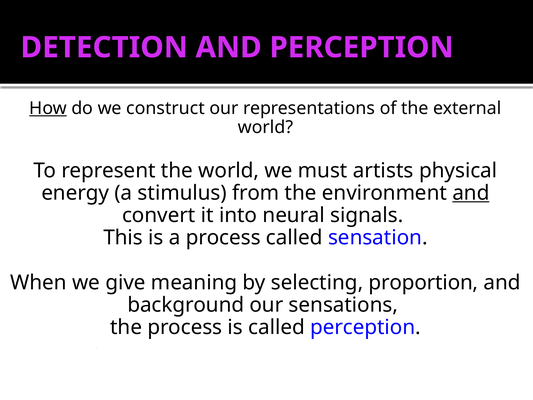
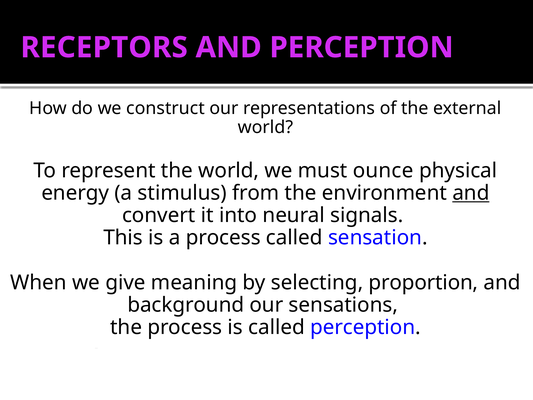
DETECTION: DETECTION -> RECEPTORS (104, 47)
How underline: present -> none (48, 108)
artists: artists -> ounce (383, 170)
